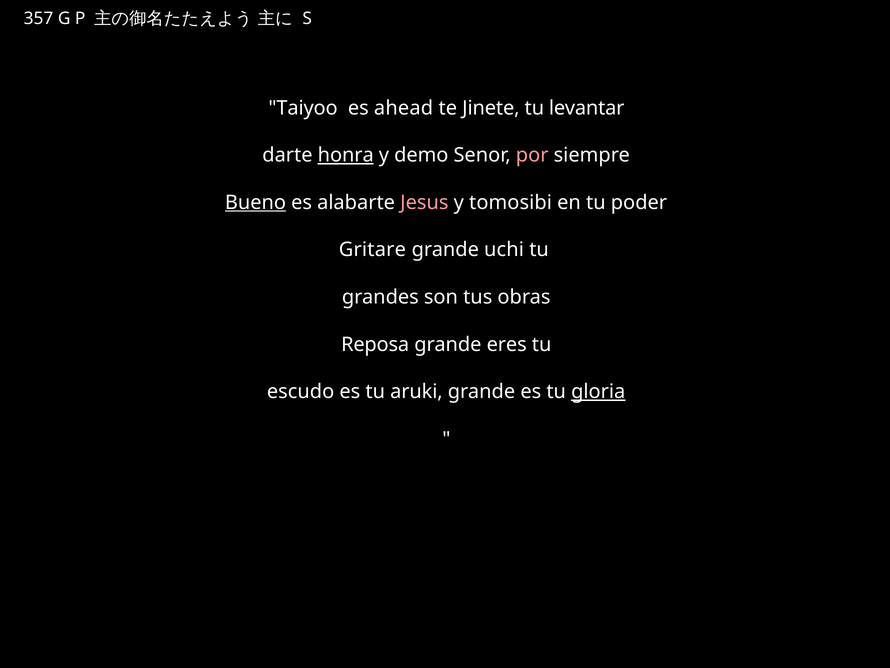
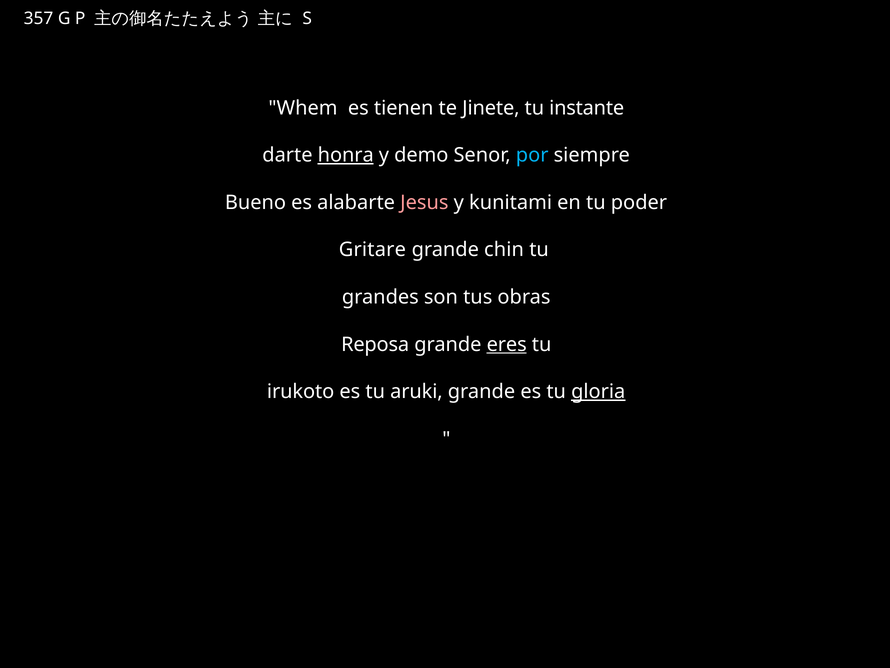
Taiyoo: Taiyoo -> Whem (303, 108)
ahead: ahead -> tienen (404, 108)
levantar: levantar -> instante (587, 108)
por colour: pink -> light blue (532, 155)
Bueno underline: present -> none (255, 202)
tomosibi: tomosibi -> kunitami (511, 202)
uchi: uchi -> chin (504, 250)
eres underline: none -> present (507, 344)
escudo: escudo -> irukoto (301, 391)
